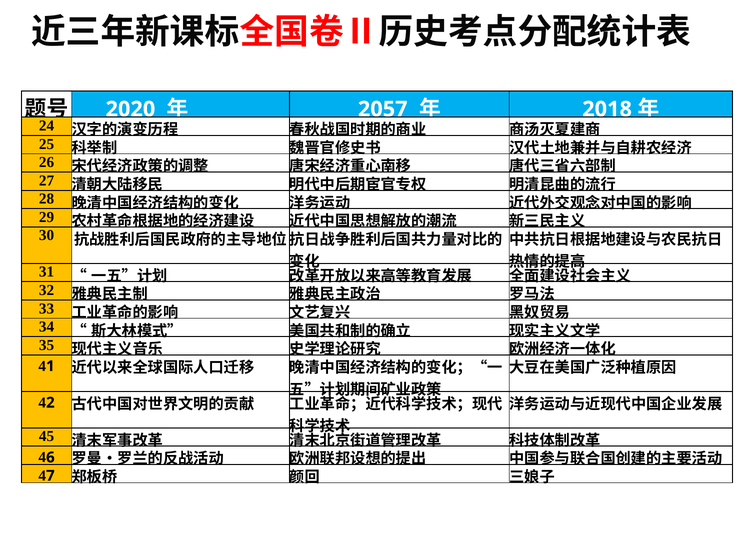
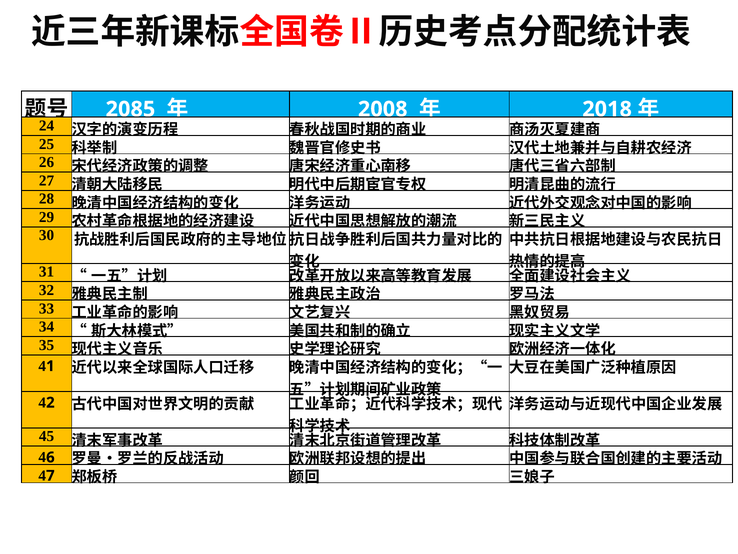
2020: 2020 -> 2085 (130, 109)
2057: 2057 -> 2008 (383, 109)
